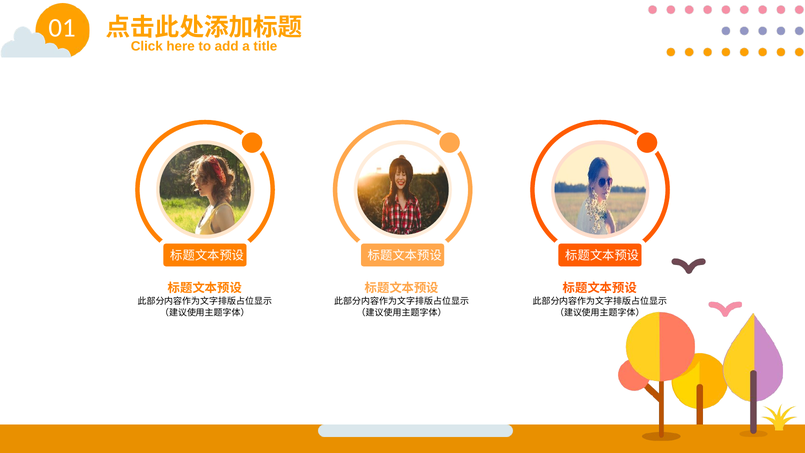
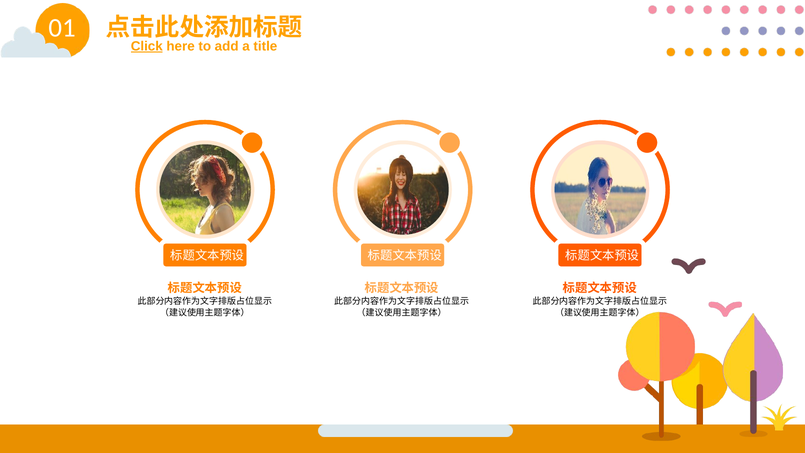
Click underline: none -> present (147, 46)
